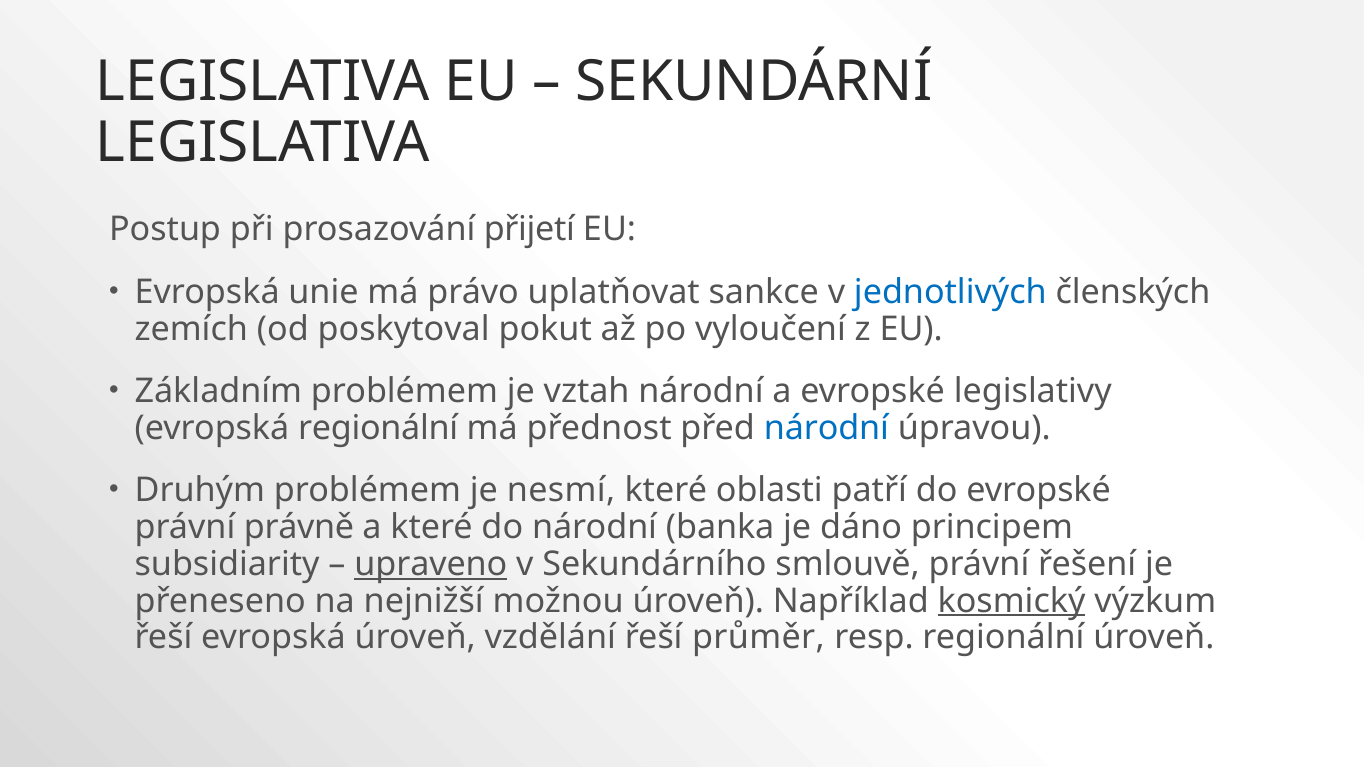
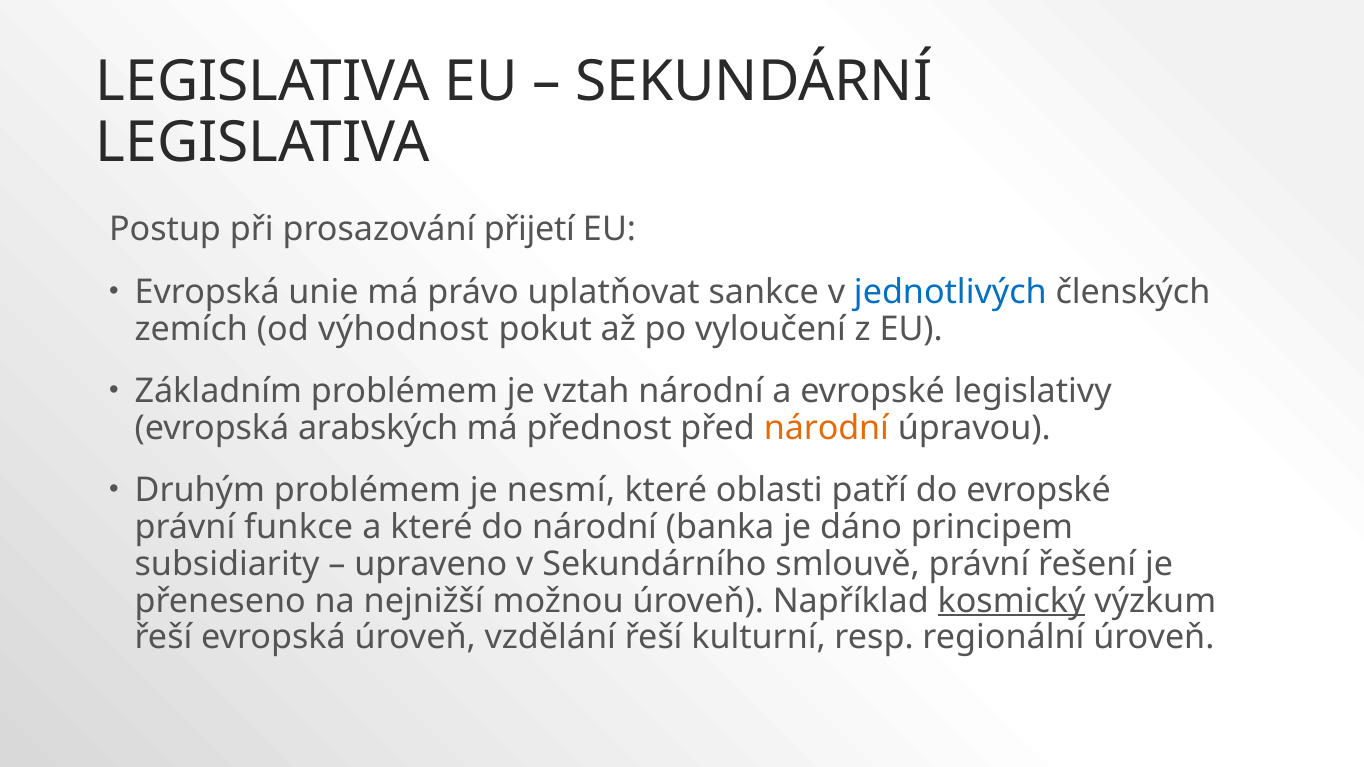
poskytoval: poskytoval -> výhodnost (403, 329)
evropská regionální: regionální -> arabských (378, 428)
národní colour: blue -> orange (826, 428)
právně: právně -> funkce (299, 527)
upraveno underline: present -> none (431, 564)
průměr: průměr -> kulturní (759, 638)
